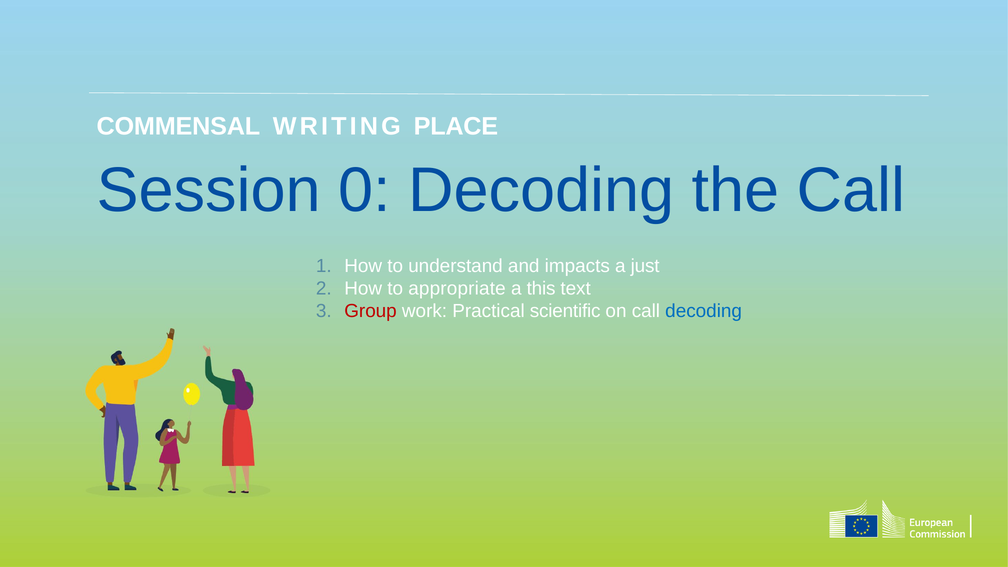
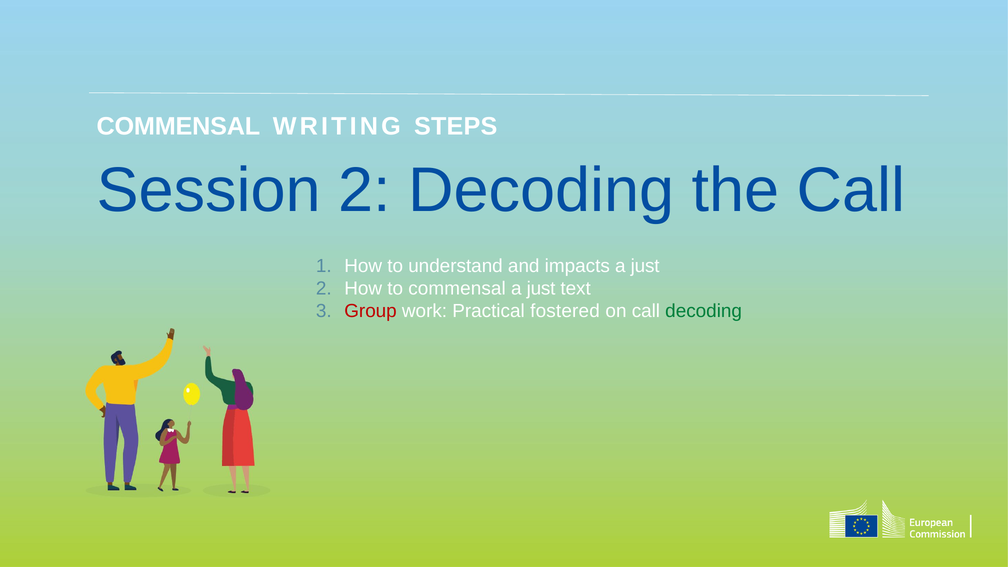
PLACE: PLACE -> STEPS (456, 127)
Session 0: 0 -> 2 (364, 191)
to appropriate: appropriate -> commensal (457, 289)
this: this -> just (541, 289)
scientific: scientific -> fostered (565, 311)
decoding colour: blue -> green (704, 311)
